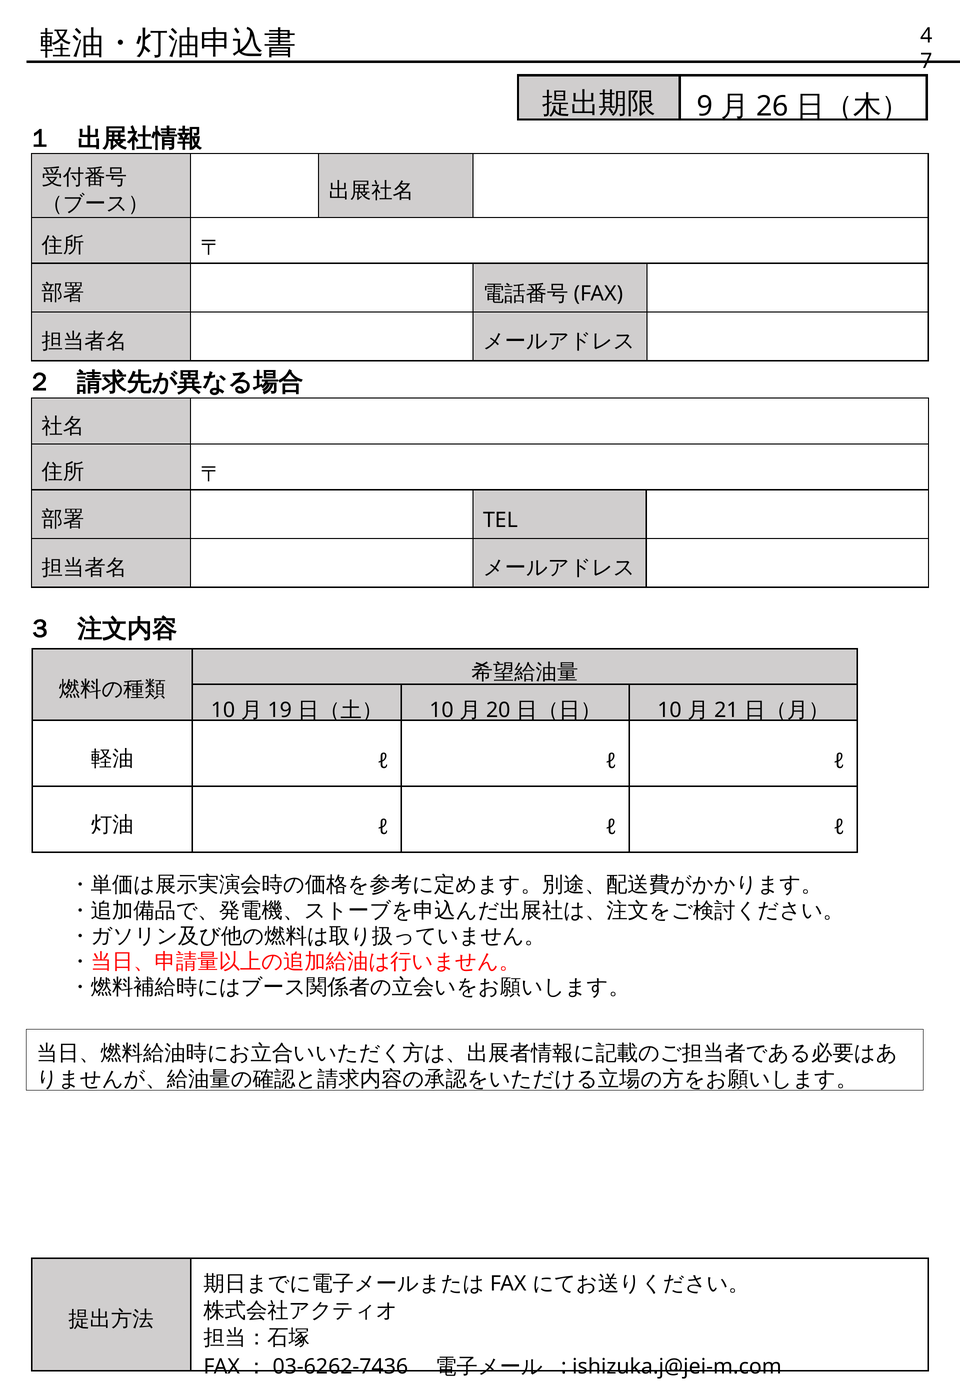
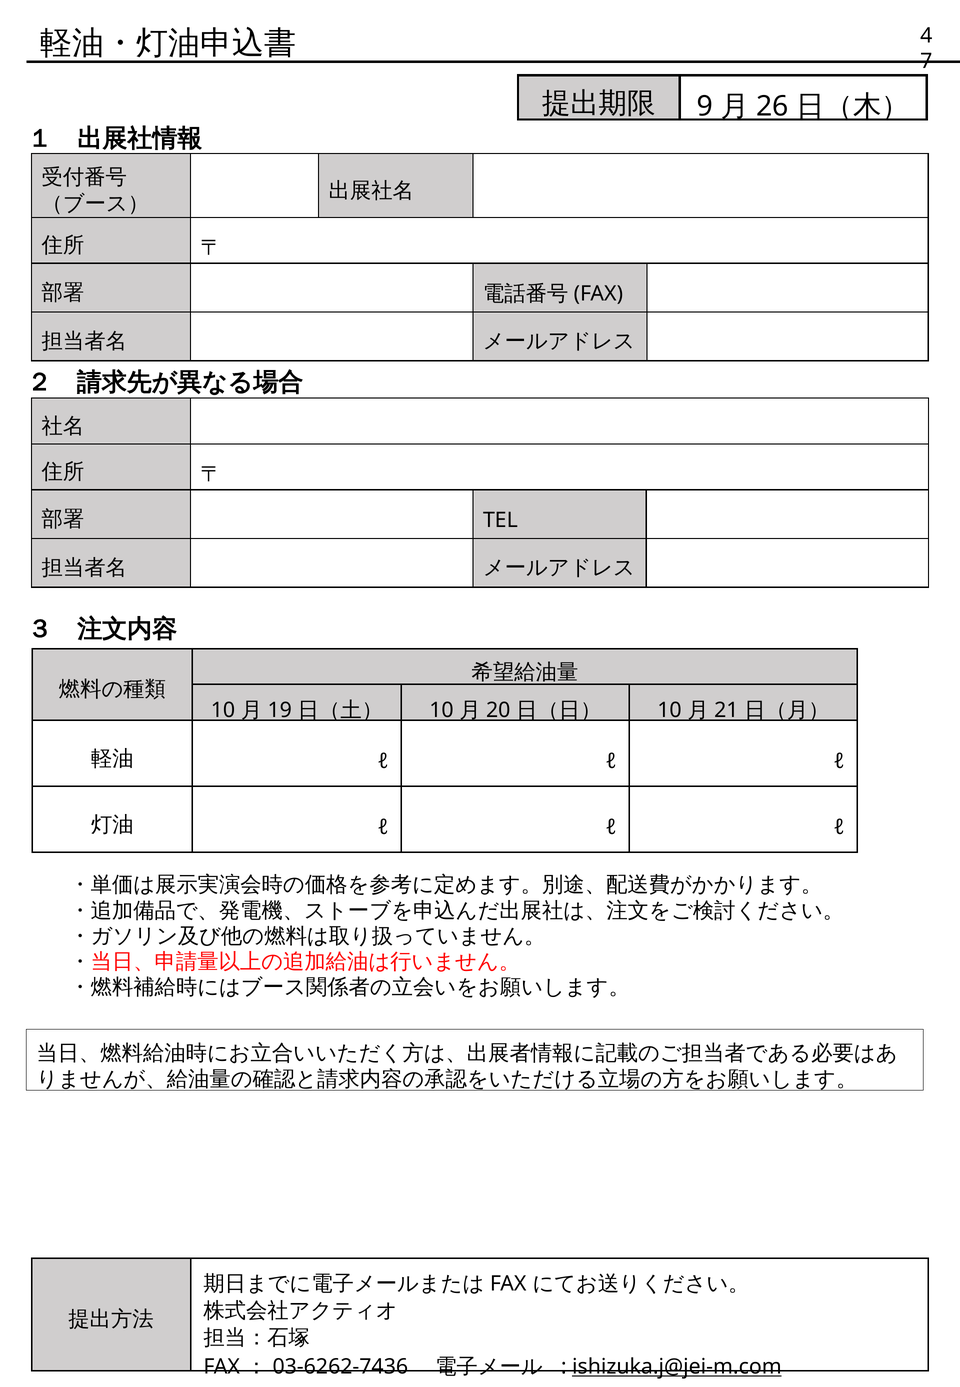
ishizuka.j@jei-m.com underline: none -> present (677, 1367)
